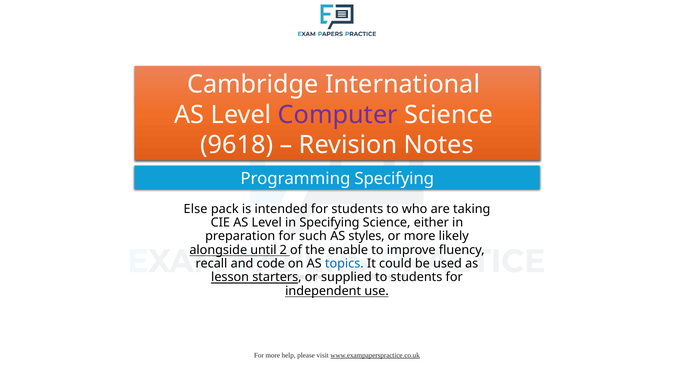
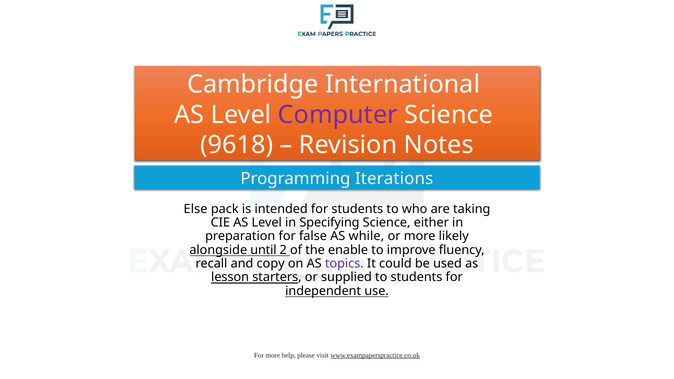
Programming Specifying: Specifying -> Iterations (394, 179)
such: such -> false (313, 236)
styles: styles -> while (366, 236)
code: code -> copy (271, 264)
topics colour: blue -> purple (344, 264)
